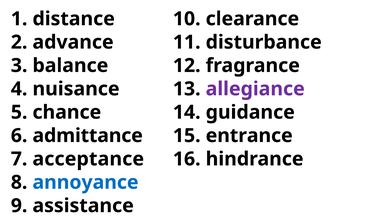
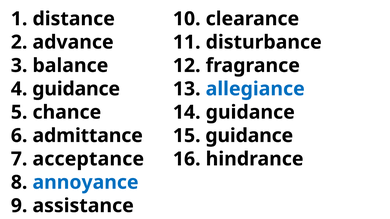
nuisance: nuisance -> guidance (76, 89)
allegiance colour: purple -> blue (255, 89)
15 entrance: entrance -> guidance (249, 136)
